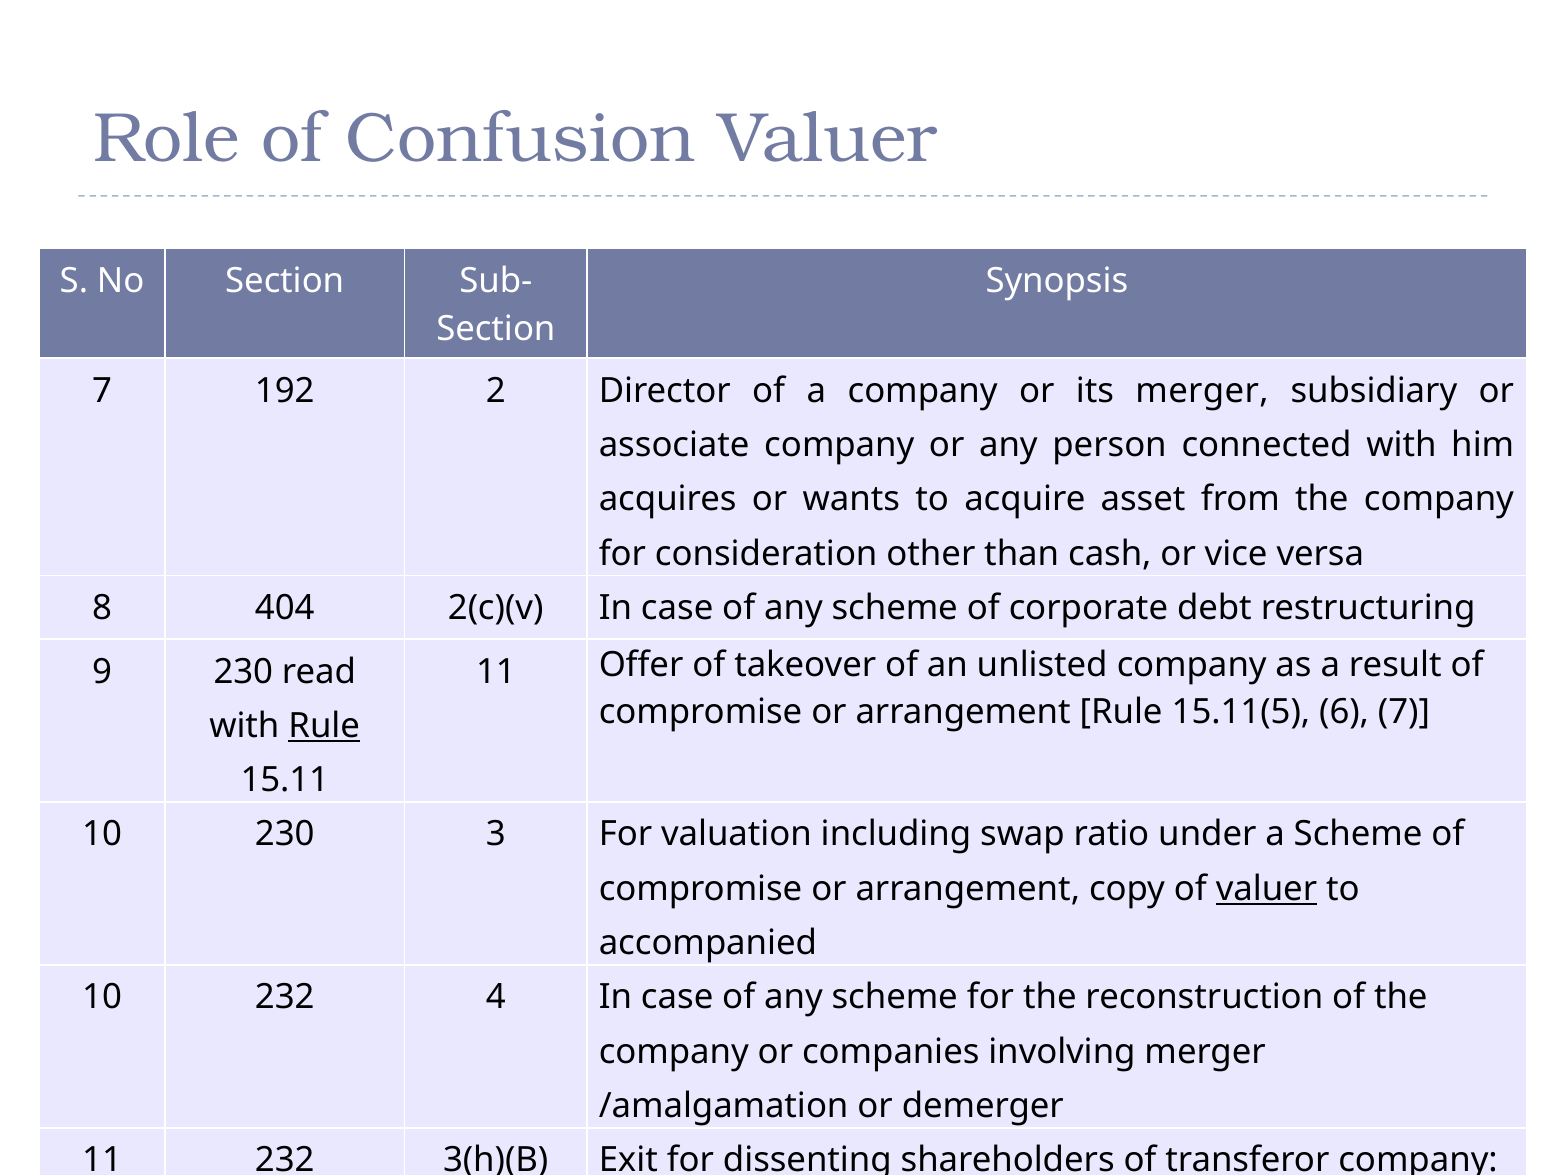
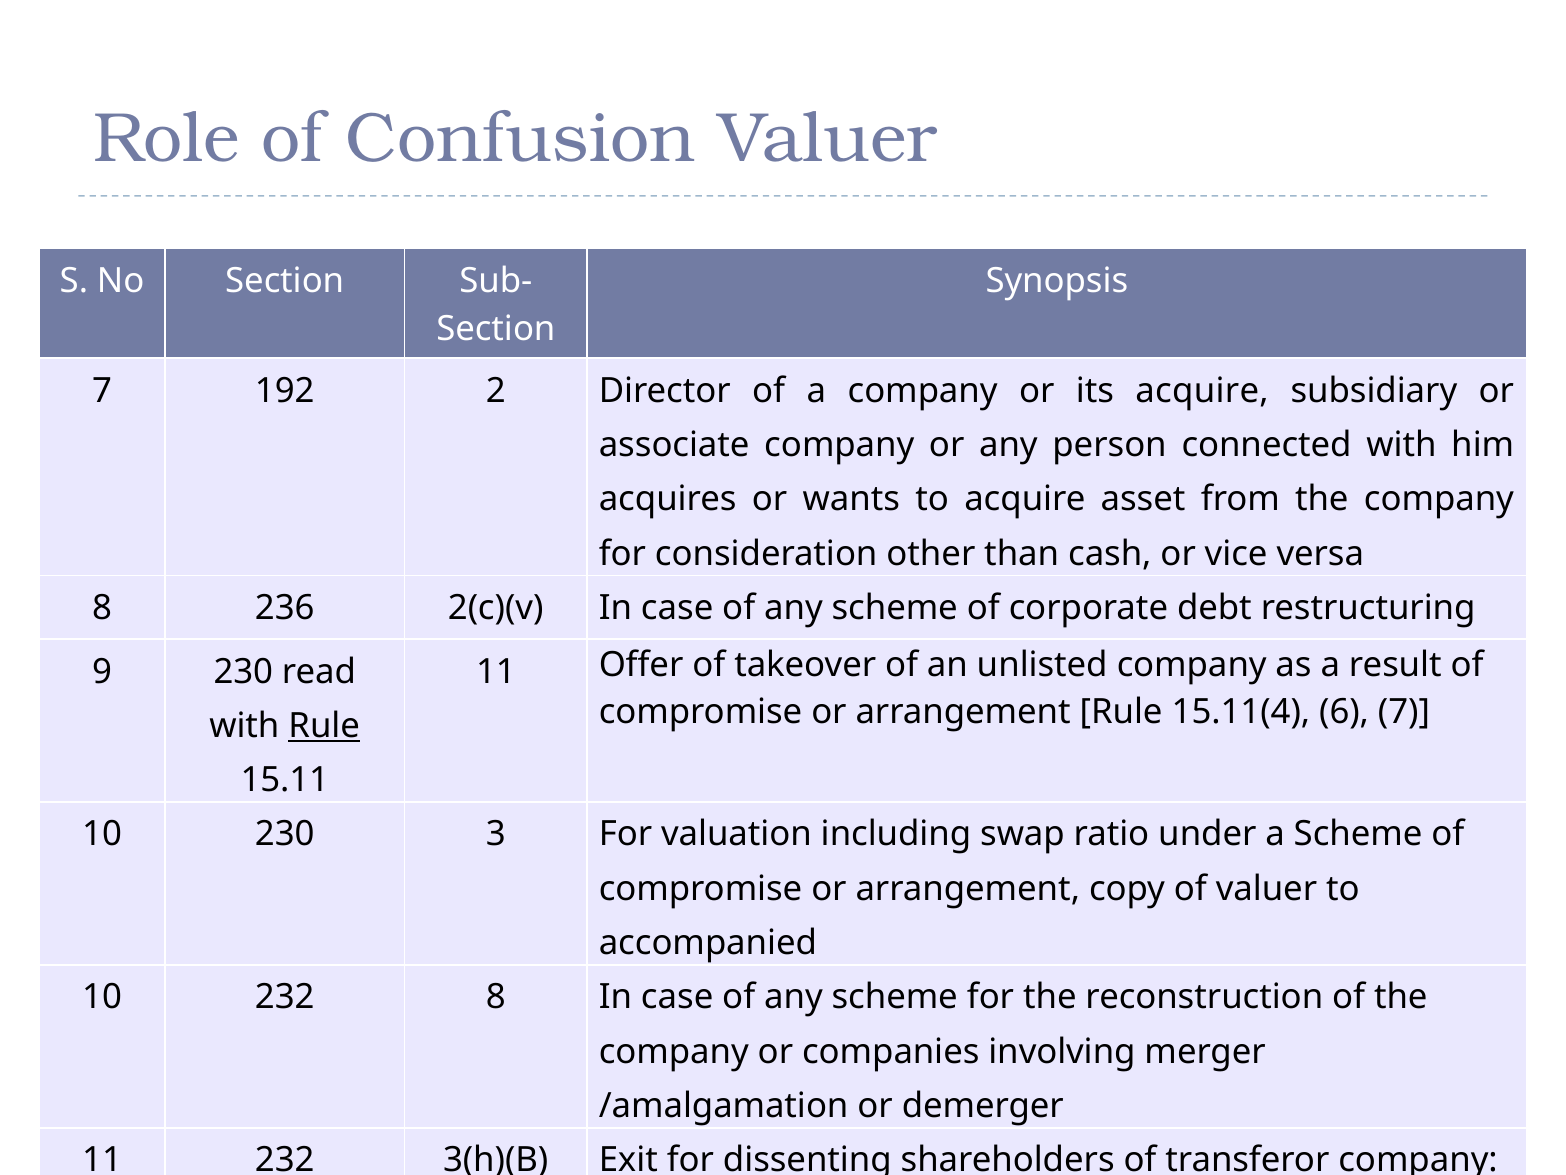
its merger: merger -> acquire (1202, 391)
8 404: 404 -> 236 (285, 608)
15.11(5: 15.11(5 -> 15.11(4 (1241, 712)
valuer underline: present -> none (1266, 888)
232 4: 4 -> 8 (496, 997)
